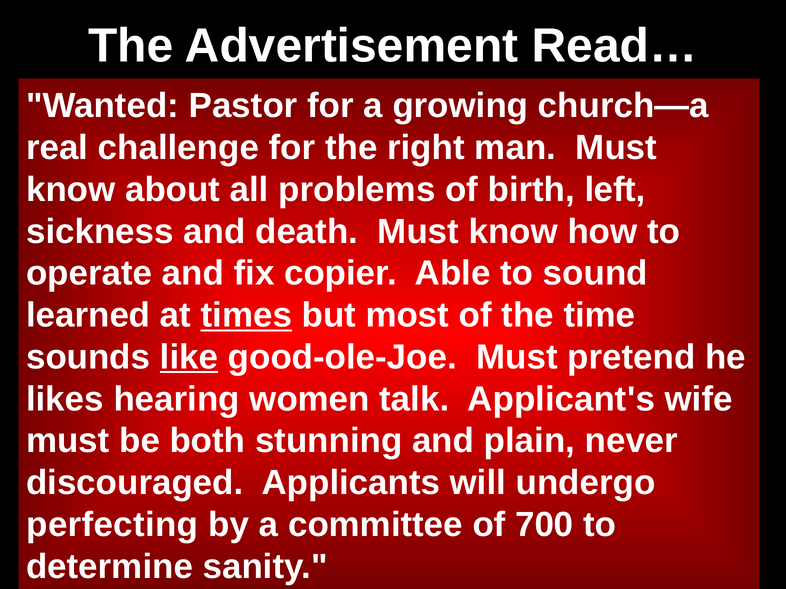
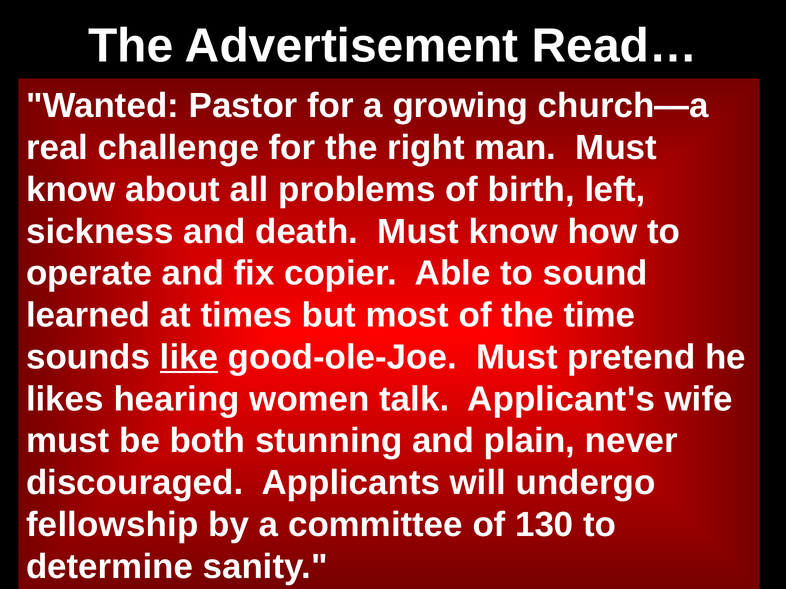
times underline: present -> none (246, 316)
perfecting: perfecting -> fellowship (112, 525)
700: 700 -> 130 (544, 525)
